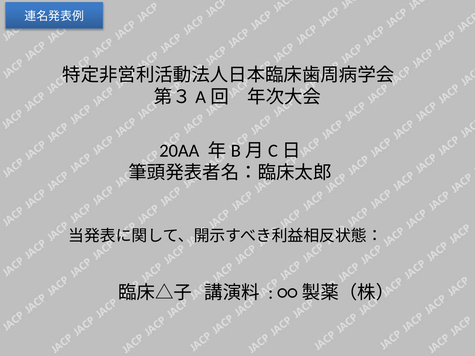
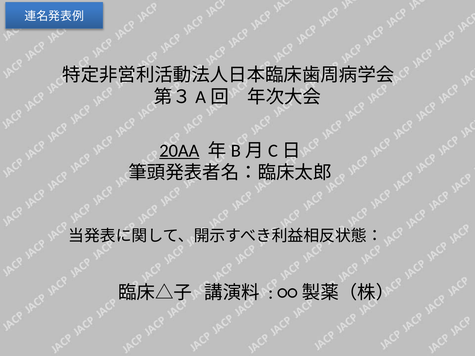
20AA underline: none -> present (179, 151)
